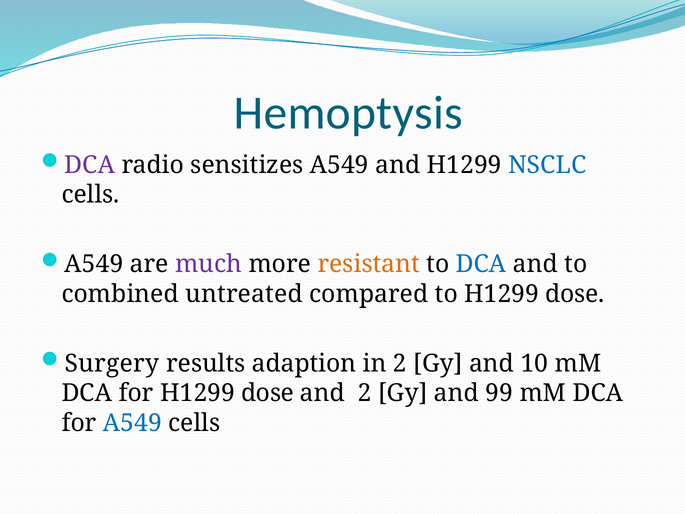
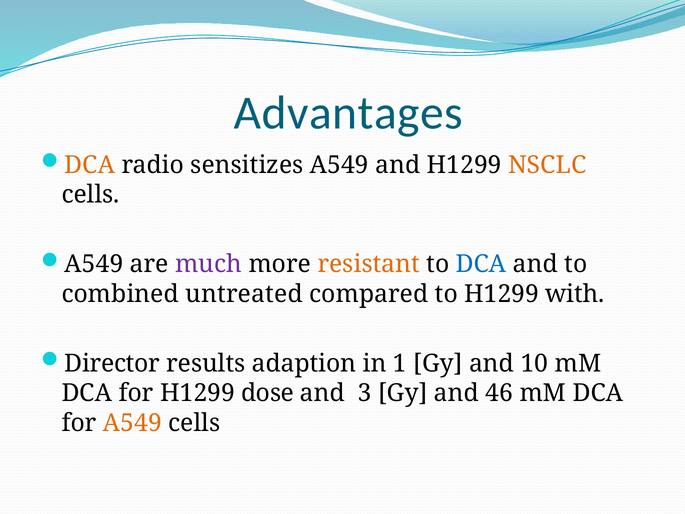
Hemoptysis: Hemoptysis -> Advantages (348, 113)
DCA colour: purple -> orange (90, 165)
NSCLC colour: blue -> orange (547, 165)
to H1299 dose: dose -> with (575, 294)
Surgery: Surgery -> Director (112, 363)
in 2: 2 -> 1 (400, 363)
and 2: 2 -> 3 (365, 393)
99: 99 -> 46 (499, 393)
A549 colour: blue -> orange (132, 423)
